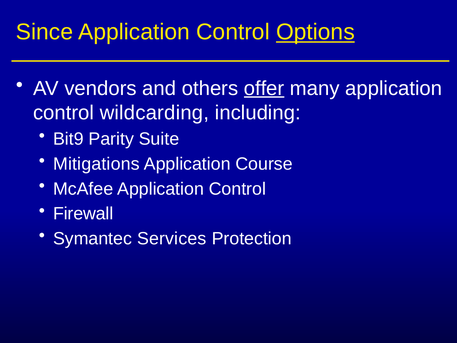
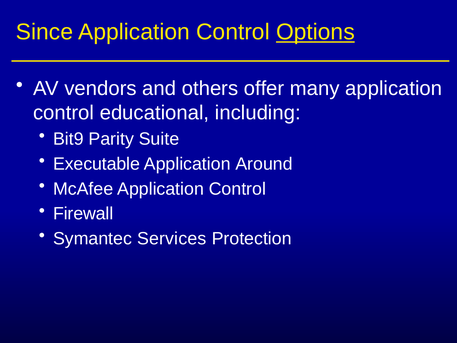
offer underline: present -> none (264, 88)
wildcarding: wildcarding -> educational (154, 113)
Mitigations: Mitigations -> Executable (97, 164)
Course: Course -> Around (264, 164)
